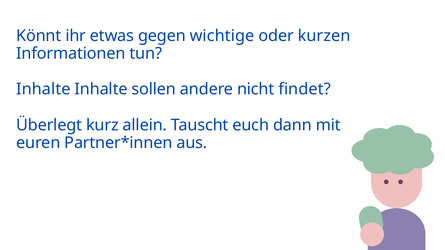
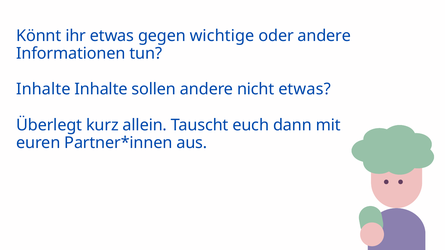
oder kurzen: kurzen -> andere (324, 36)
nicht findet: findet -> etwas (305, 89)
